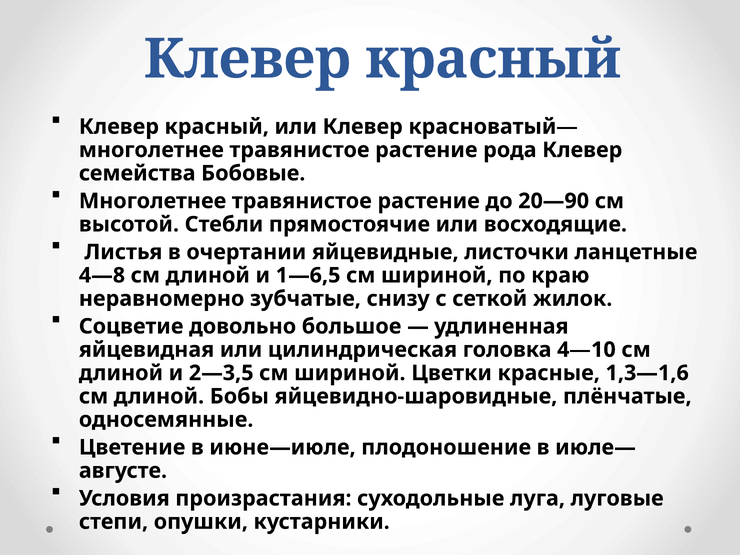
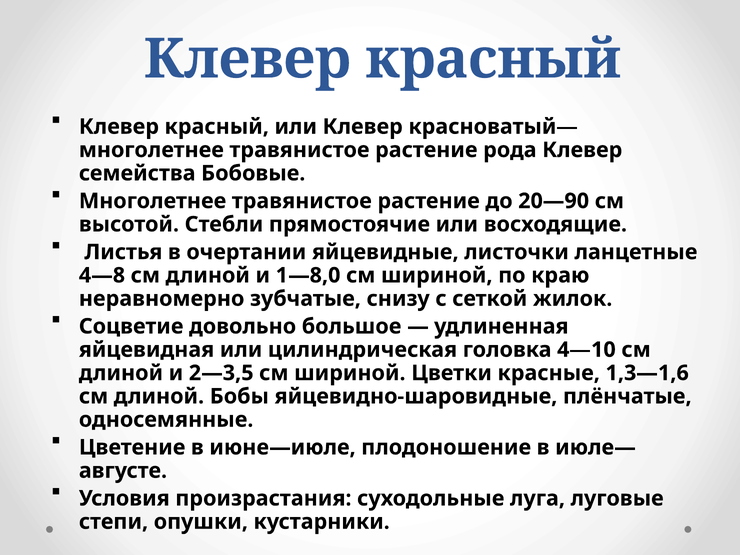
1—6,5: 1—6,5 -> 1—8,0 (308, 275)
